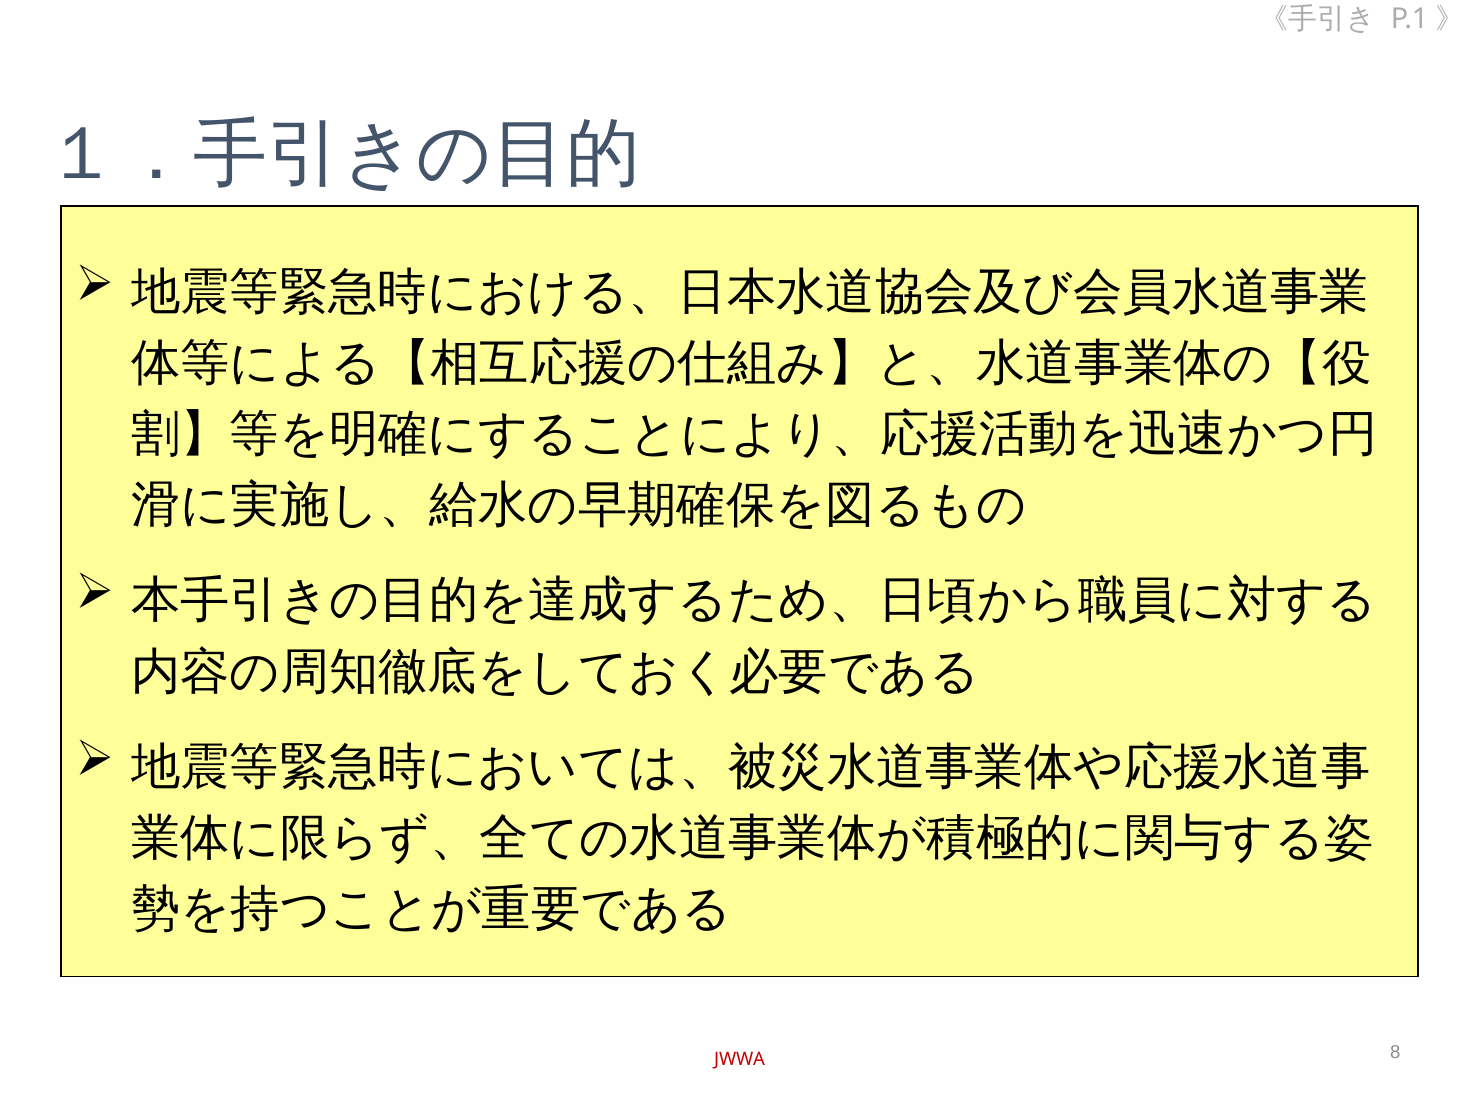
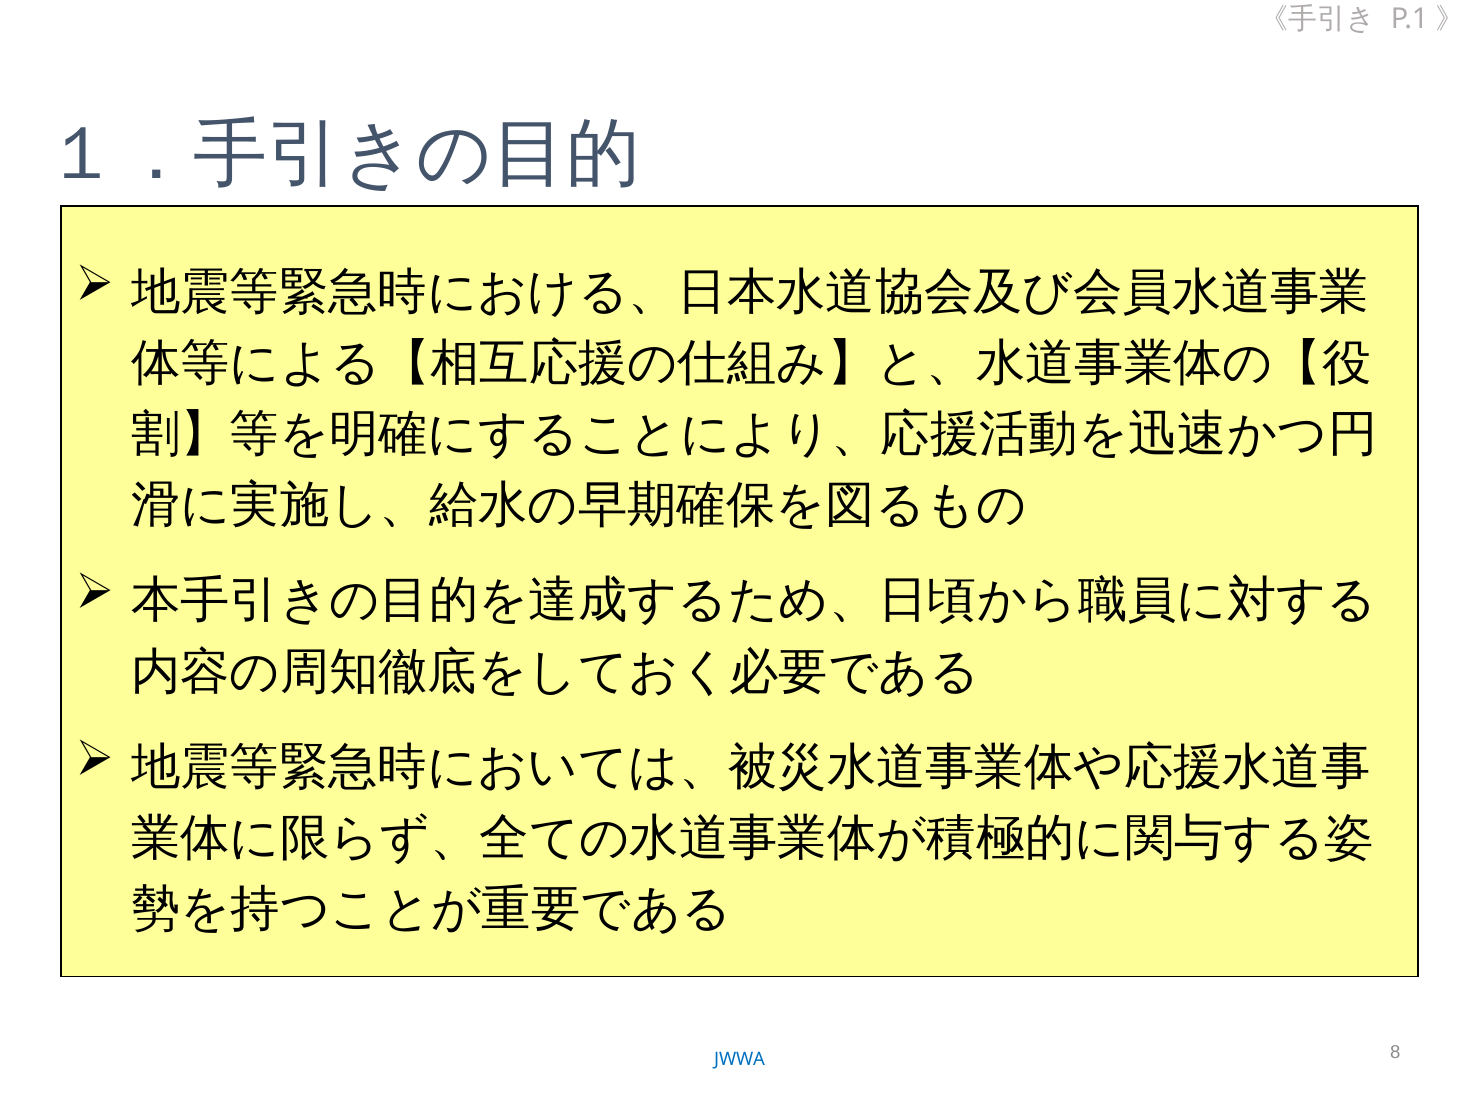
JWWA colour: red -> blue (740, 1059)
